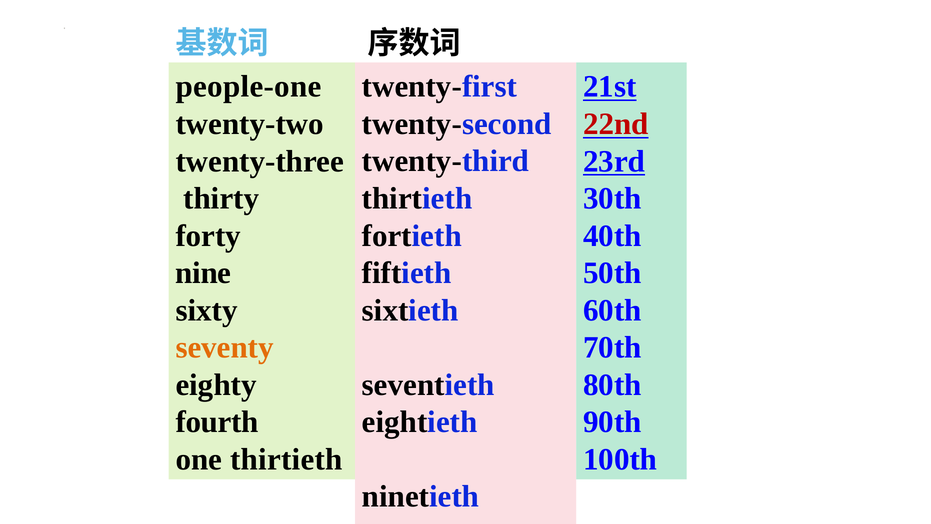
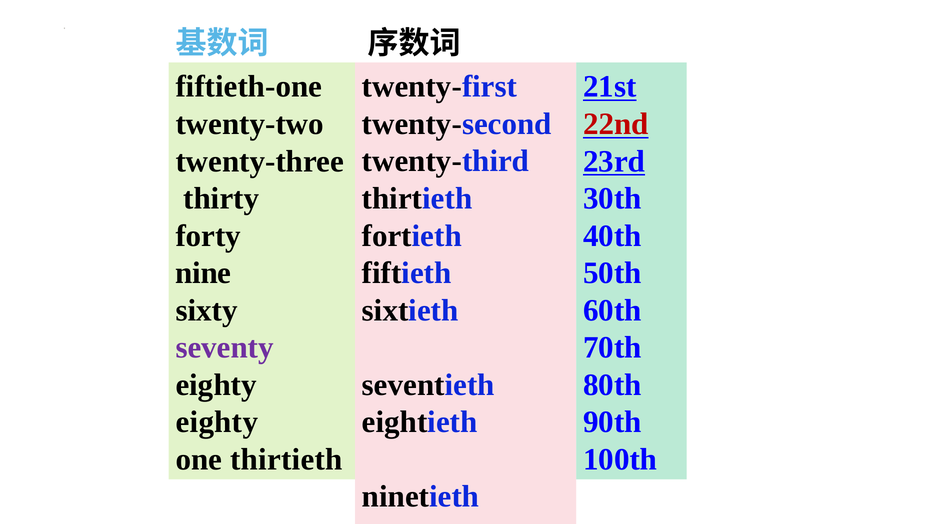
people-one: people-one -> fiftieth-one (249, 87)
seventy colour: orange -> purple (225, 347)
fourth: fourth -> eighty (217, 422)
